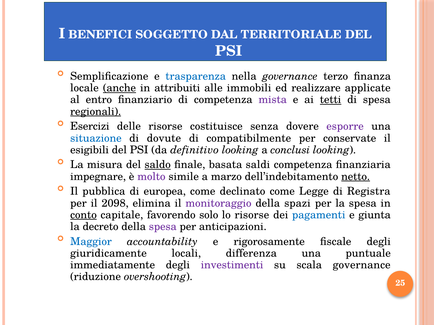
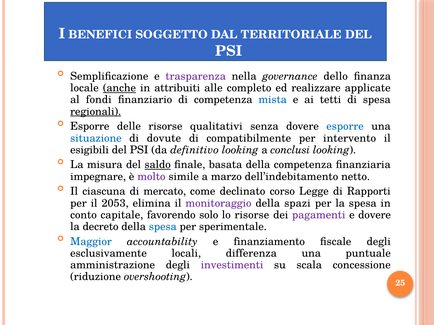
trasparenza colour: blue -> purple (196, 76)
terzo: terzo -> dello (336, 76)
immobili: immobili -> completo (249, 88)
entro: entro -> fondi (99, 100)
mista colour: purple -> blue (273, 100)
tetti underline: present -> none (331, 100)
Esercizi: Esercizi -> Esporre (90, 127)
costituisce: costituisce -> qualitativi (216, 127)
esporre colour: purple -> blue (345, 127)
conservate: conservate -> intervento (350, 138)
basata saldi: saldi -> della (258, 165)
netto underline: present -> none (356, 177)
pubblica: pubblica -> ciascuna (104, 192)
europea: europea -> mercato (165, 192)
declinato come: come -> corso (282, 192)
Registra: Registra -> Rapporti (369, 192)
2098: 2098 -> 2053 (115, 203)
conto underline: present -> none (84, 215)
pagamenti colour: blue -> purple (319, 215)
e giunta: giunta -> dovere (375, 215)
spesa colour: purple -> blue (163, 227)
anticipazioni: anticipazioni -> sperimentale (233, 227)
rigorosamente: rigorosamente -> finanziamento (269, 242)
giuridicamente: giuridicamente -> esclusivamente (109, 254)
immediatamente: immediatamente -> amministrazione (113, 265)
scala governance: governance -> concessione (362, 265)
